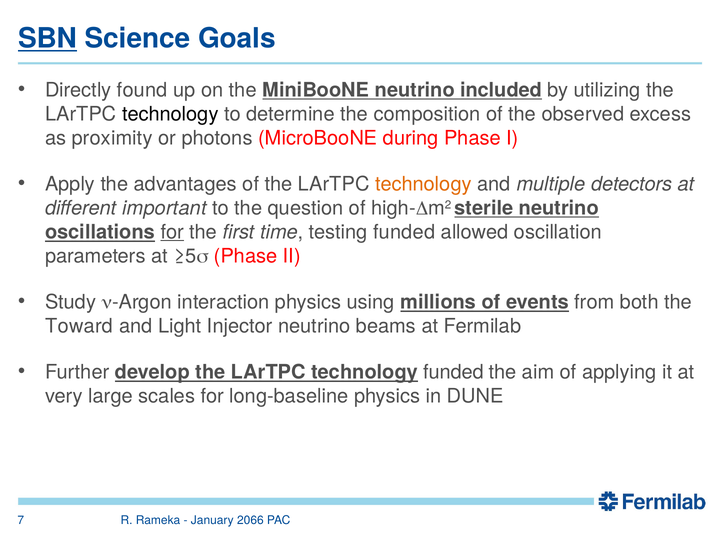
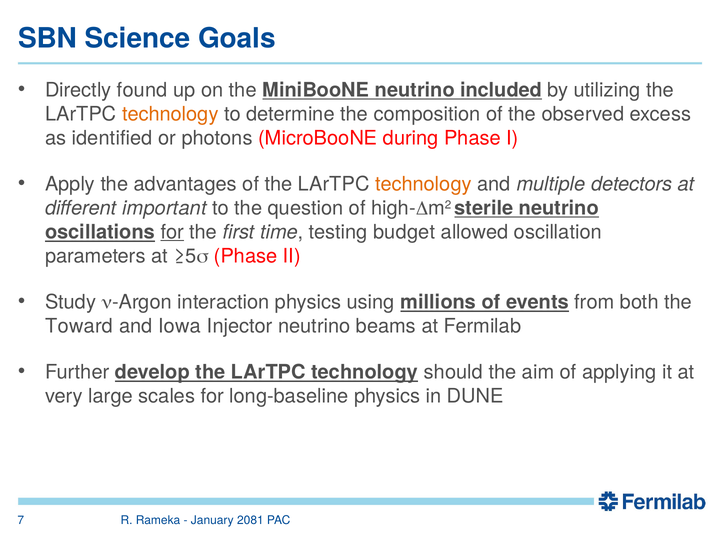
SBN underline: present -> none (48, 39)
technology colour: black -> orange (170, 114)
proximity: proximity -> identified (112, 138)
testing funded: funded -> budget (404, 232)
Light: Light -> Iowa (180, 326)
technology funded: funded -> should (453, 372)
2066: 2066 -> 2081 (250, 520)
